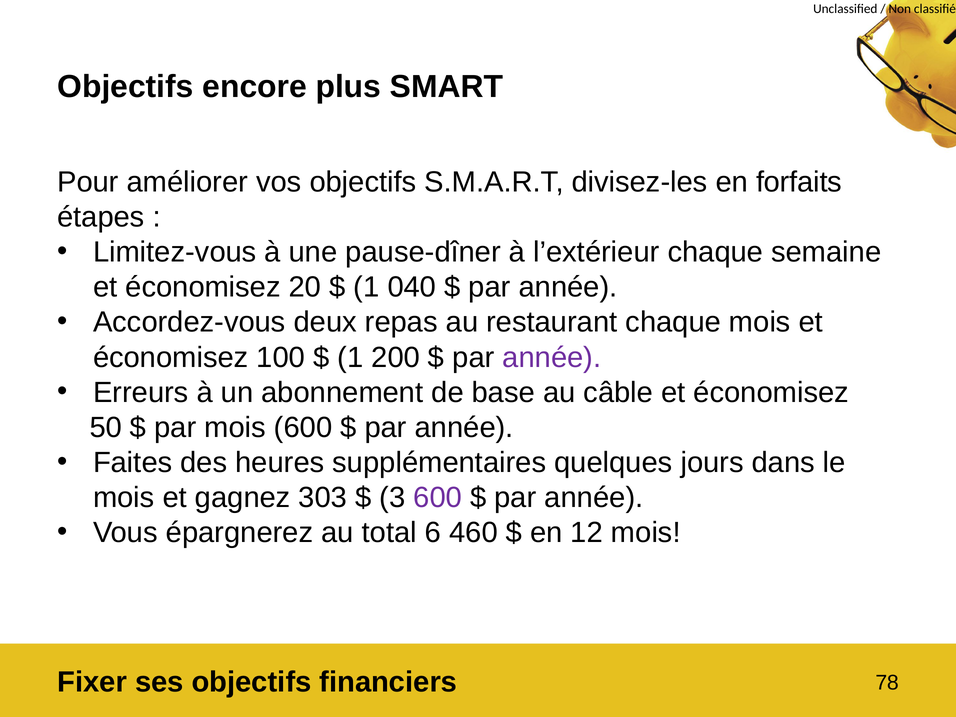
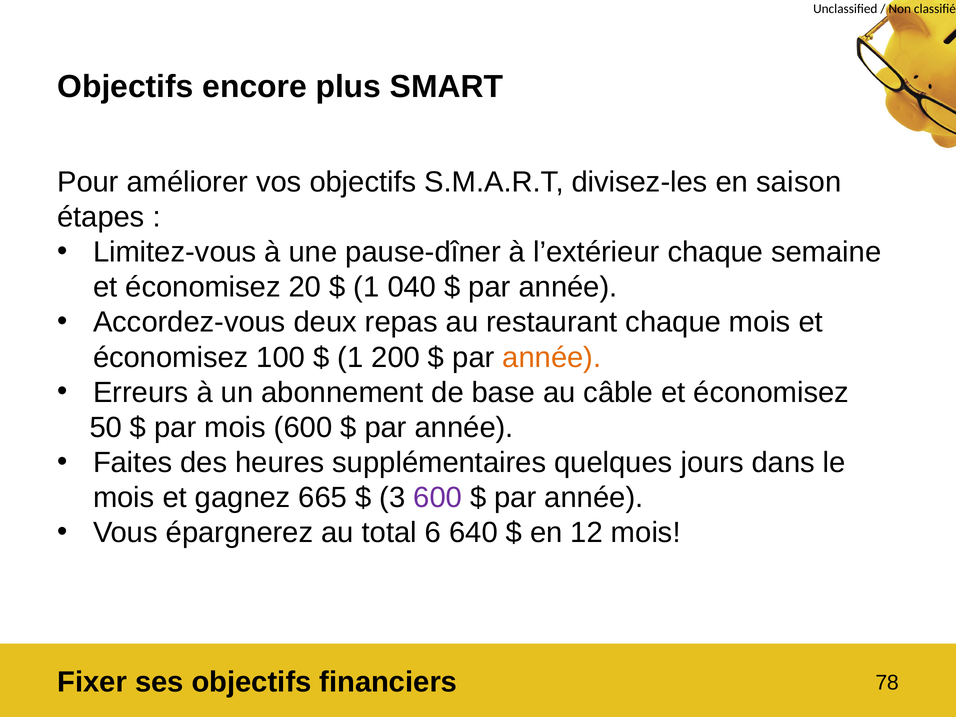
forfaits: forfaits -> saison (799, 182)
année colour: purple -> orange (552, 357)
303: 303 -> 665 (323, 498)
460: 460 -> 640 (473, 533)
